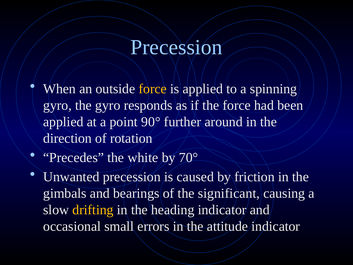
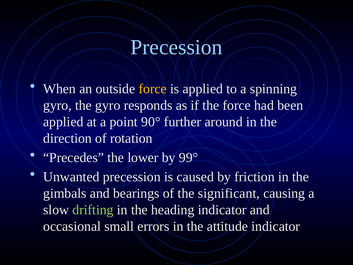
white: white -> lower (143, 157)
70°: 70° -> 99° (189, 157)
drifting colour: yellow -> light green (93, 210)
